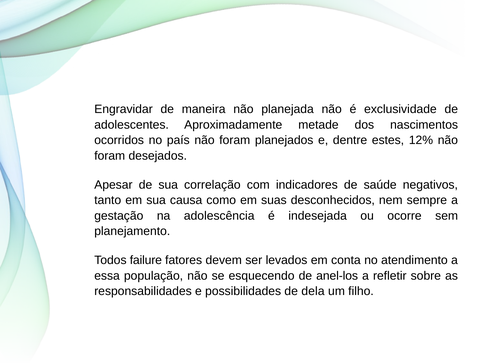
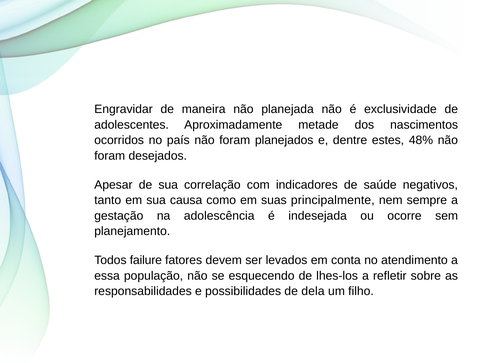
12%: 12% -> 48% (421, 140)
desconhecidos: desconhecidos -> principalmente (333, 200)
anel-los: anel-los -> lhes-los (337, 276)
